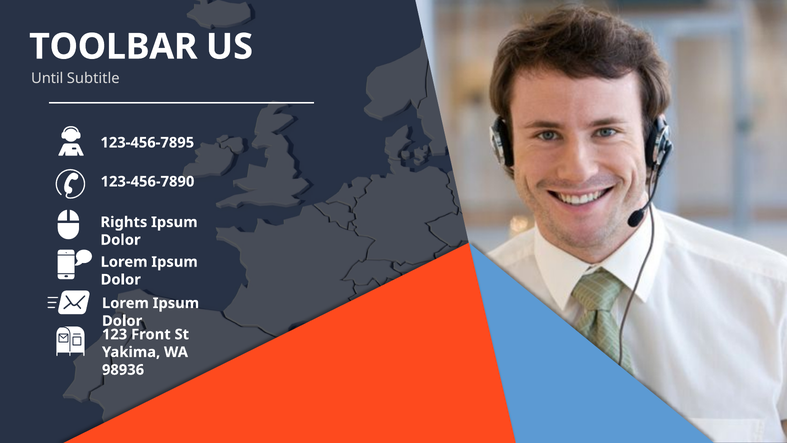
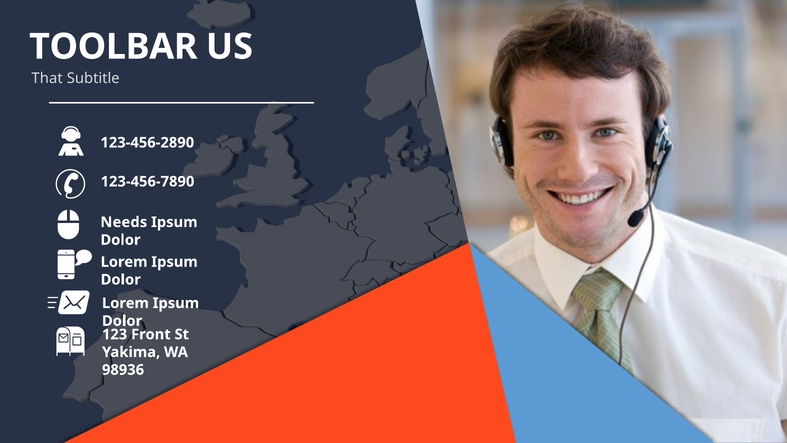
Until: Until -> That (47, 78)
123-456-7895: 123-456-7895 -> 123-456-2890 (147, 143)
Rights: Rights -> Needs (124, 222)
